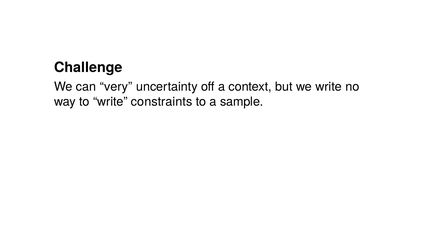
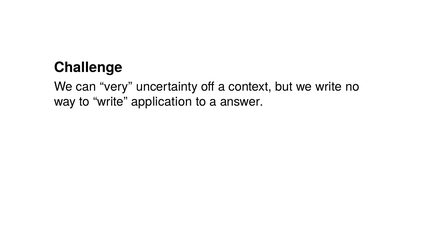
constraints: constraints -> application (162, 102)
sample: sample -> answer (242, 102)
